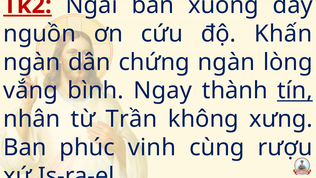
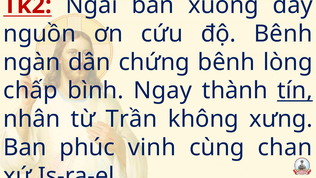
Tk2 underline: present -> none (27, 5)
độ Khấn: Khấn -> Bênh (283, 34)
chứng ngàn: ngàn -> bênh (226, 62)
vắng: vắng -> chấp (31, 91)
rượu: rượu -> chan (285, 147)
